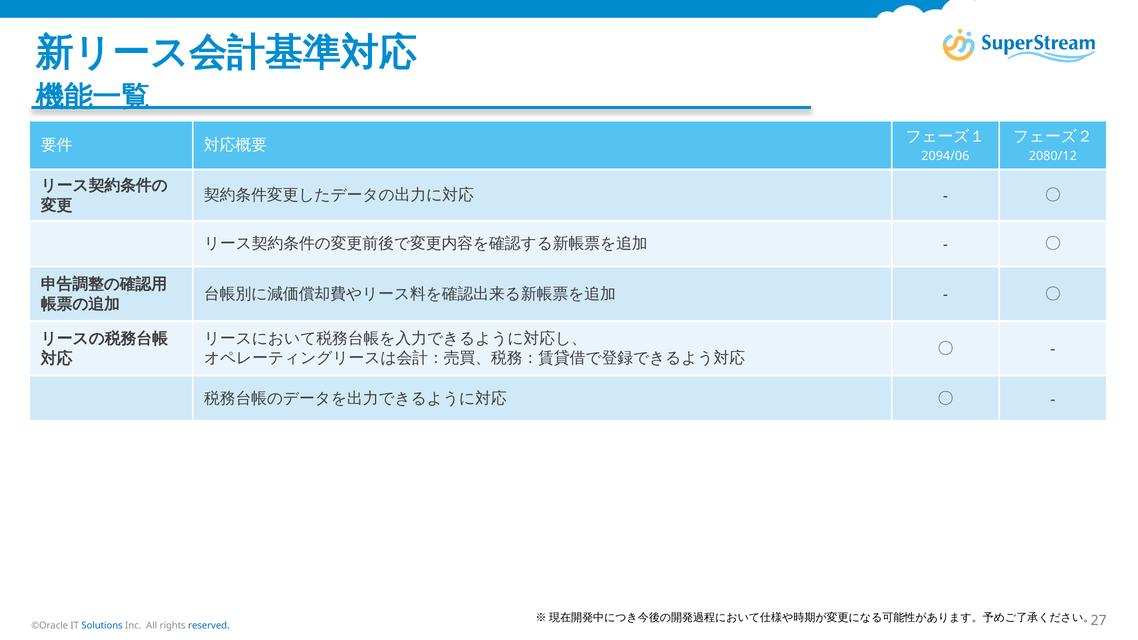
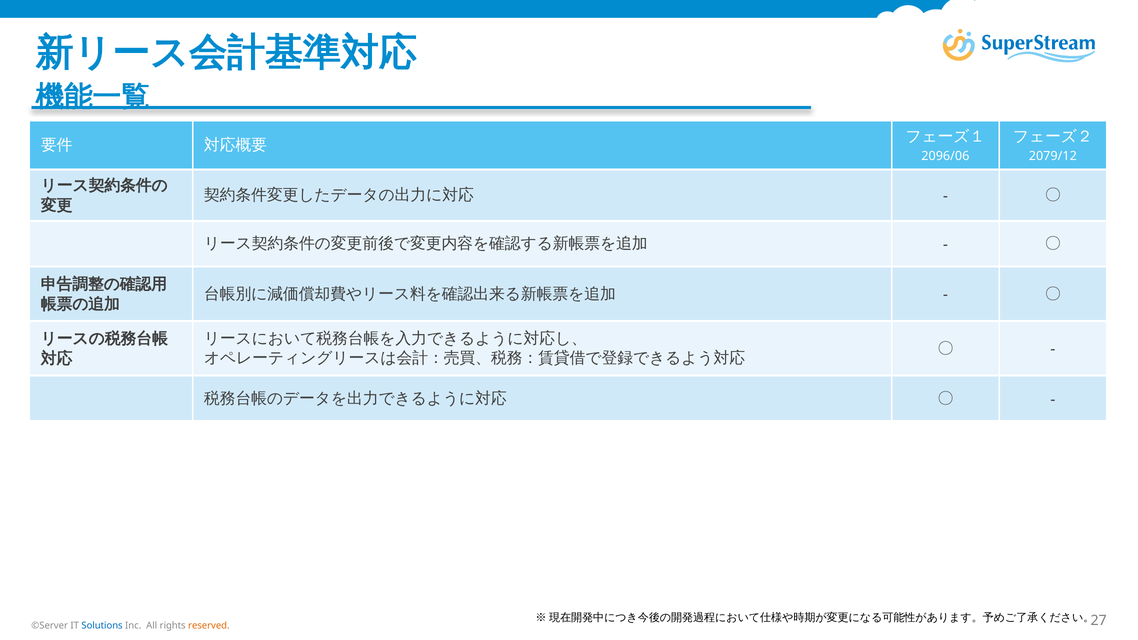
2094/06: 2094/06 -> 2096/06 (945, 156)
2080/12: 2080/12 -> 2079/12 (1053, 156)
©Oracle: ©Oracle -> ©Server (50, 626)
reserved colour: blue -> orange (209, 626)
